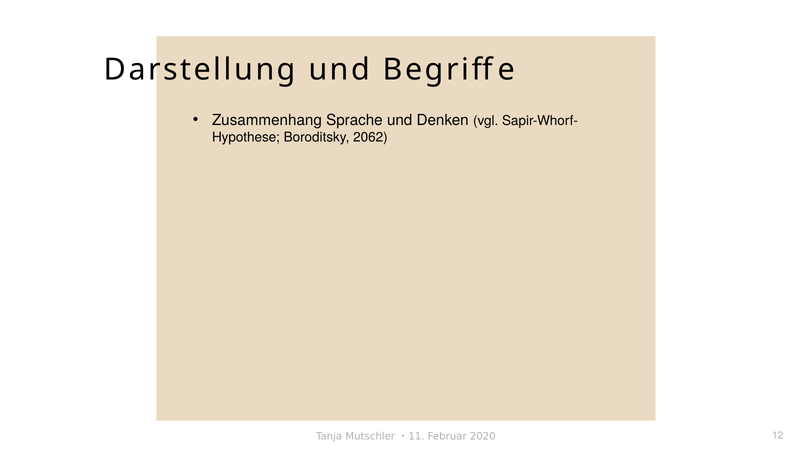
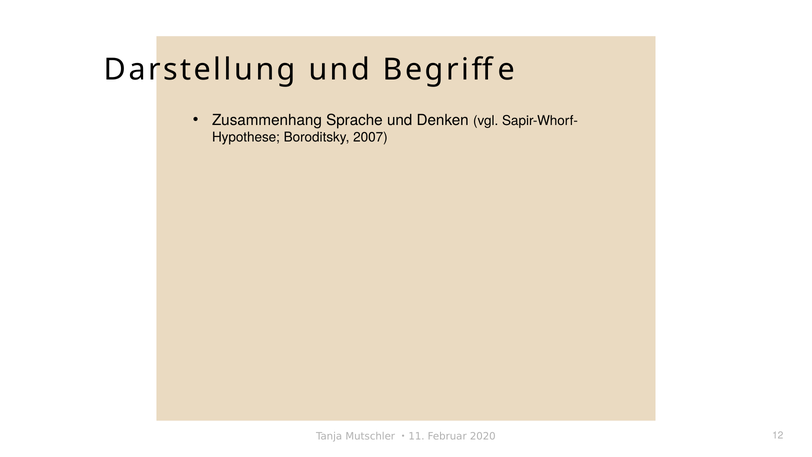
2062: 2062 -> 2007 (370, 137)
